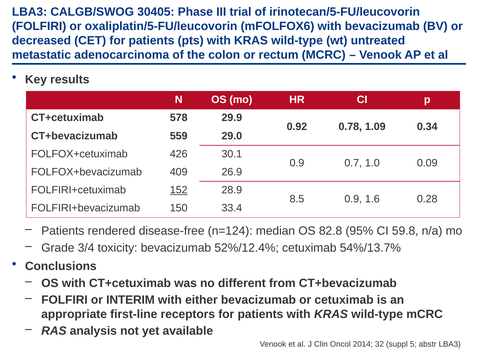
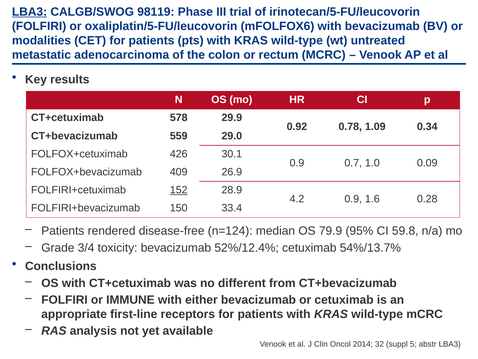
LBA3 underline: none -> present (30, 12)
30405: 30405 -> 98119 (156, 12)
decreased: decreased -> modalities (41, 40)
8.5: 8.5 -> 4.2 (297, 199)
82.8: 82.8 -> 79.9 (331, 230)
INTERIM: INTERIM -> IMMUNE (130, 299)
